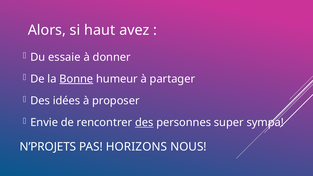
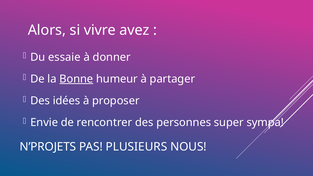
haut: haut -> vivre (100, 30)
des underline: present -> none (144, 122)
HORIZONS: HORIZONS -> PLUSIEURS (136, 147)
